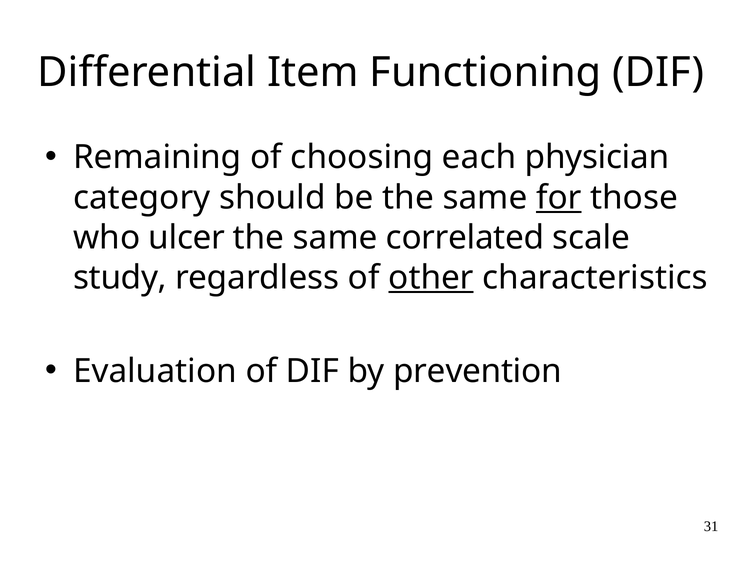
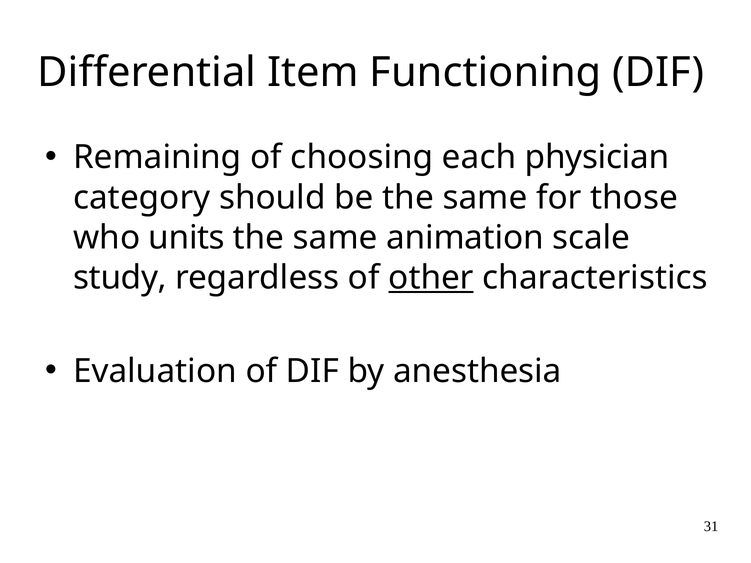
for underline: present -> none (559, 198)
ulcer: ulcer -> units (187, 238)
correlated: correlated -> animation (465, 238)
prevention: prevention -> anesthesia (477, 371)
